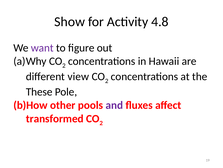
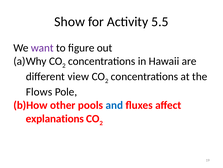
4.8: 4.8 -> 5.5 (160, 22)
These: These -> Flows (39, 91)
and colour: purple -> blue (114, 105)
transformed: transformed -> explanations (55, 118)
